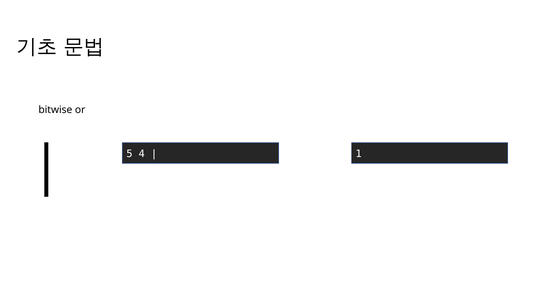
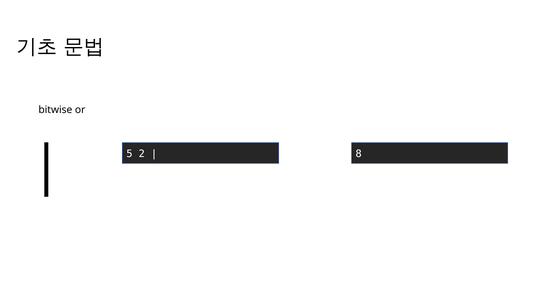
4: 4 -> 2 (142, 154)
1: 1 -> 8 (359, 154)
